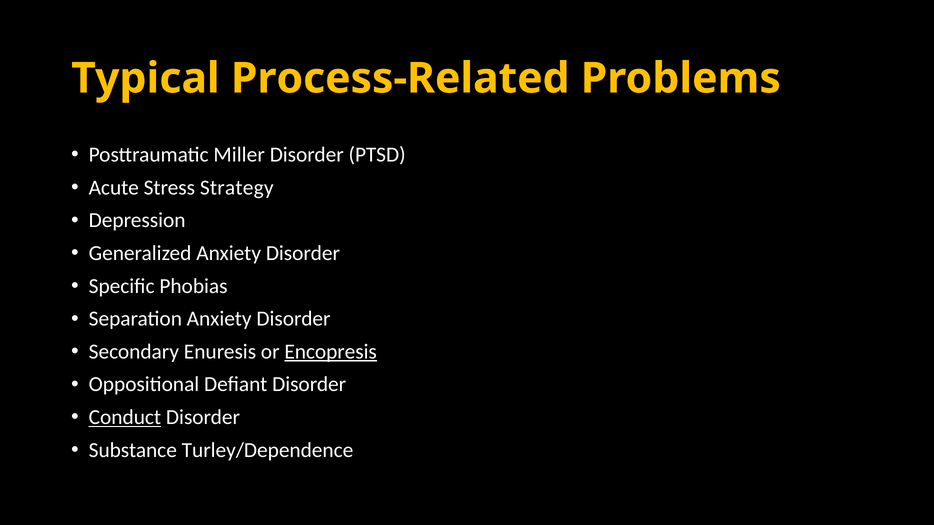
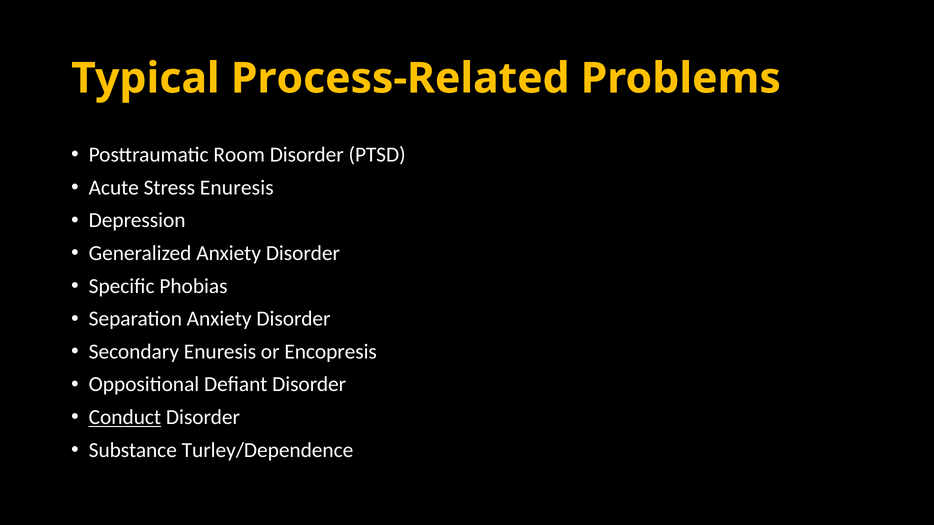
Miller: Miller -> Room (239, 155)
Stress Strategy: Strategy -> Enuresis (237, 188)
Encopresis underline: present -> none (331, 352)
